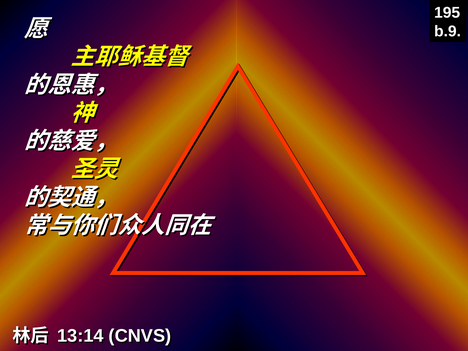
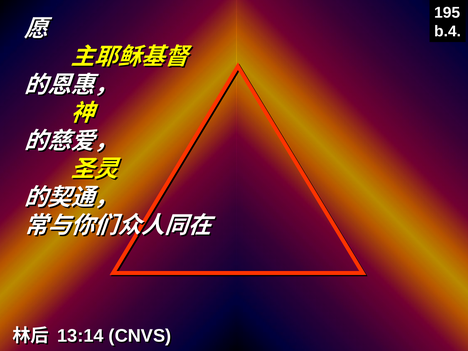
b.9: b.9 -> b.4 (448, 31)
